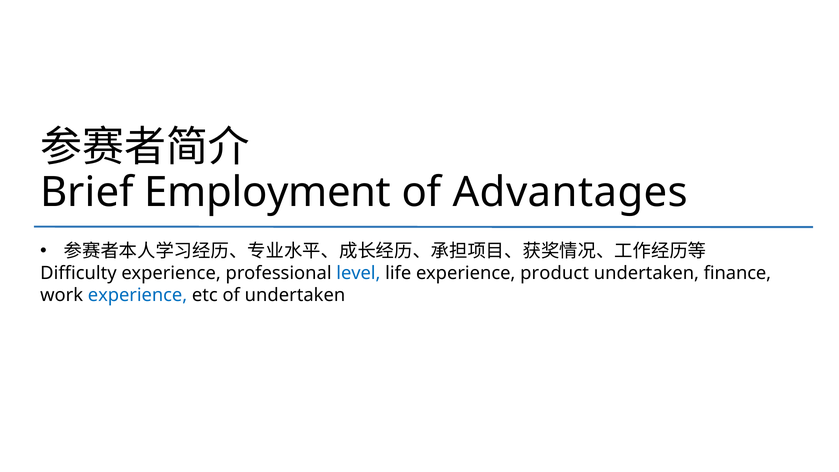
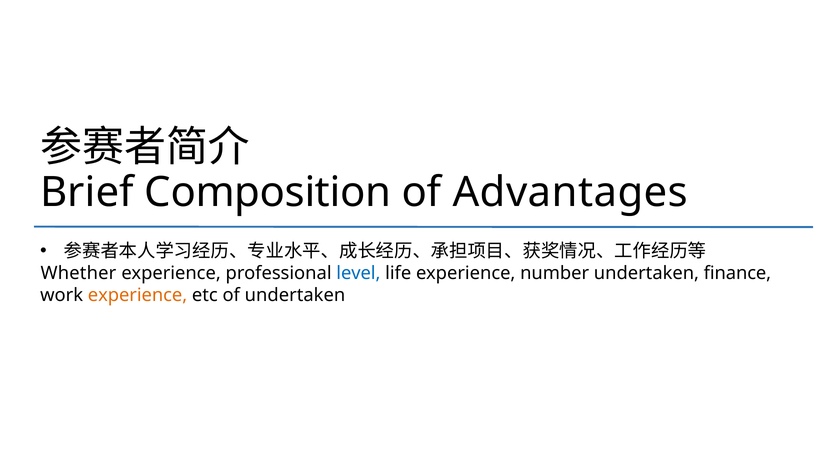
Employment: Employment -> Composition (268, 193)
Difficulty: Difficulty -> Whether (78, 273)
product: product -> number (555, 273)
experience colour: blue -> orange (138, 295)
